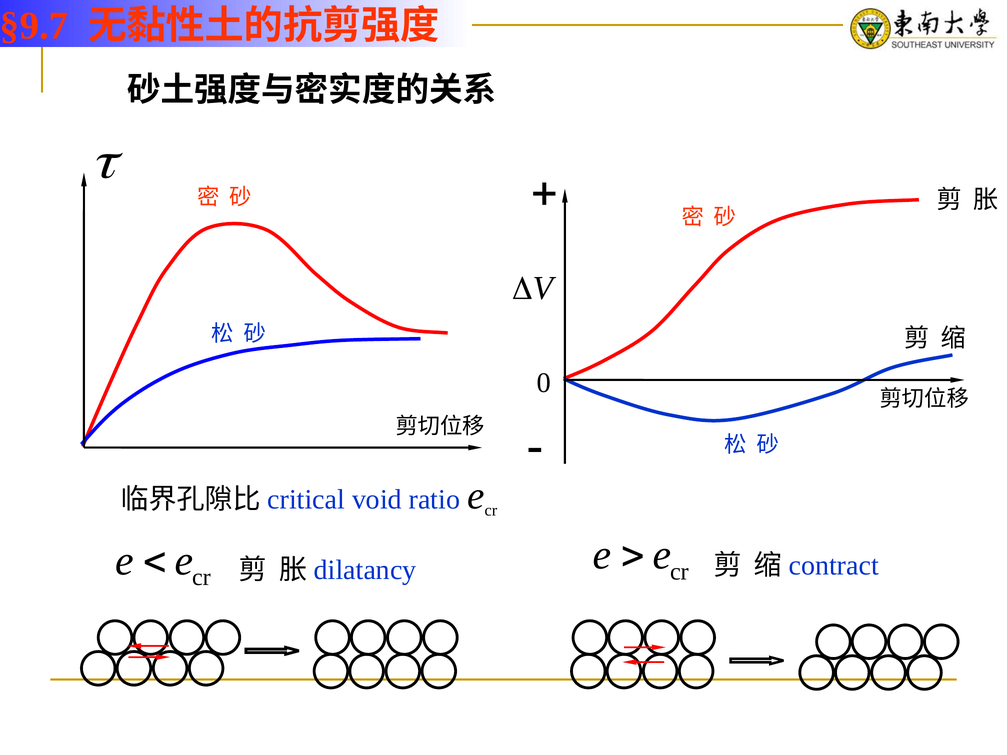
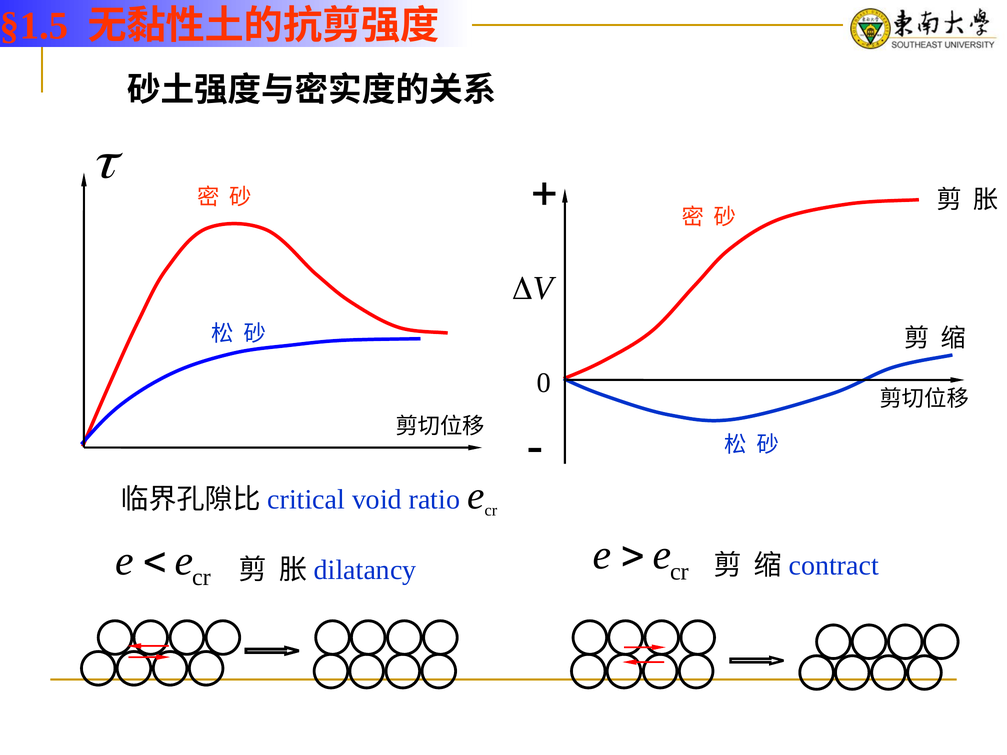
§9.7: §9.7 -> §1.5 (34, 26)
